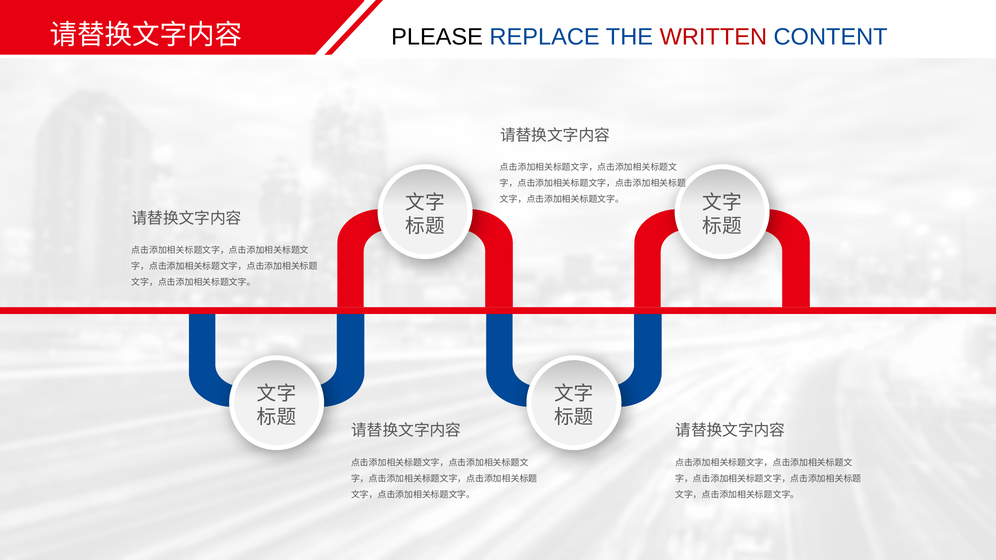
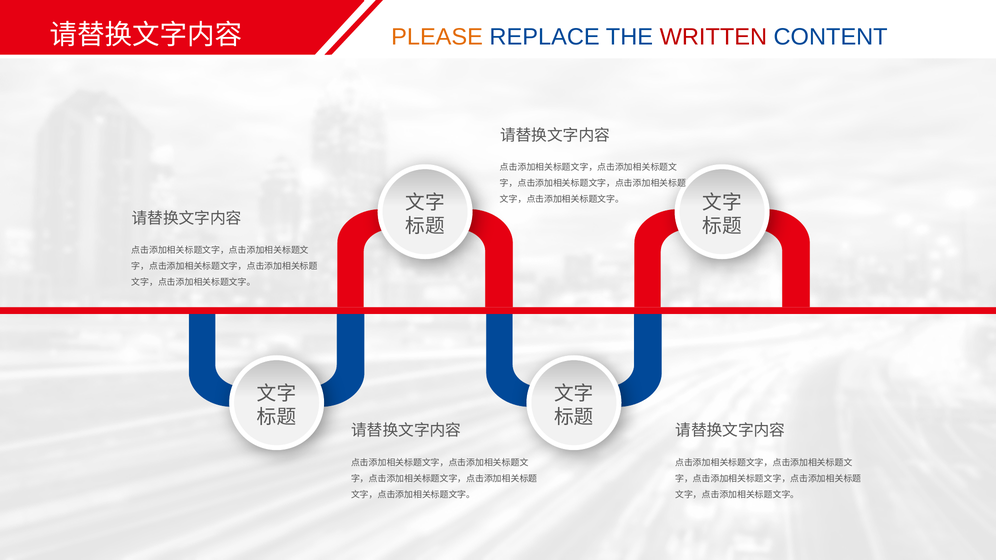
PLEASE colour: black -> orange (437, 37)
